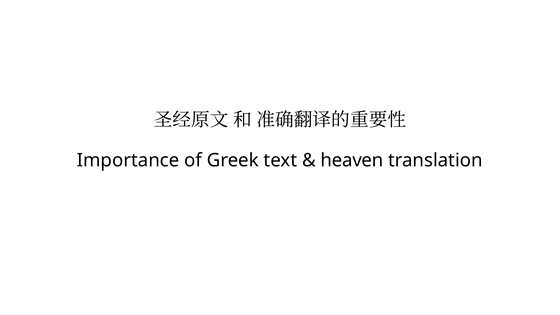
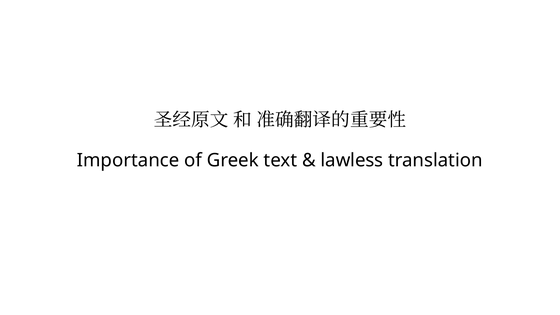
heaven: heaven -> lawless (352, 160)
